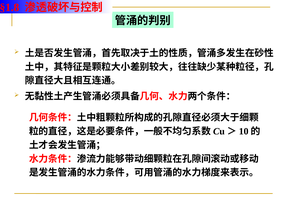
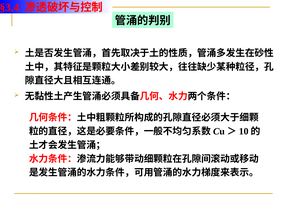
§1.8: §1.8 -> §3.4 (9, 8)
